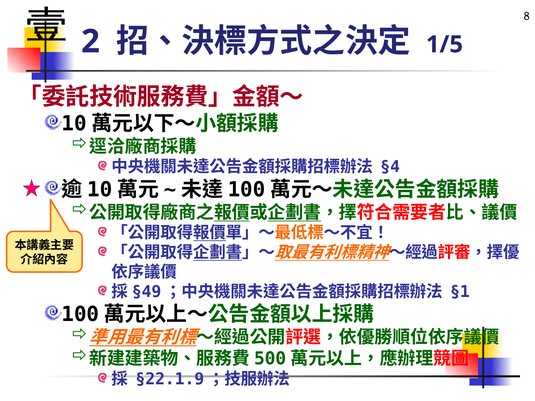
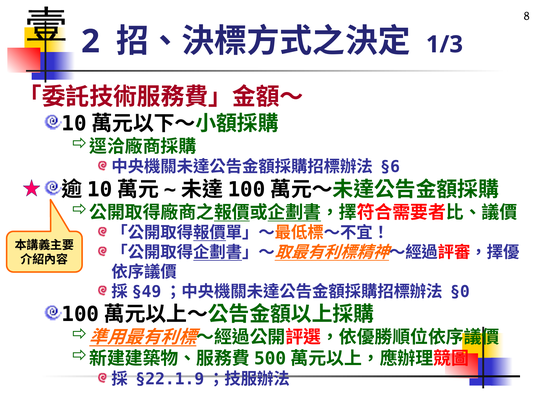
1/5: 1/5 -> 1/3 (444, 44)
§4: §4 -> §6 (390, 167)
§1: §1 -> §0 (460, 292)
